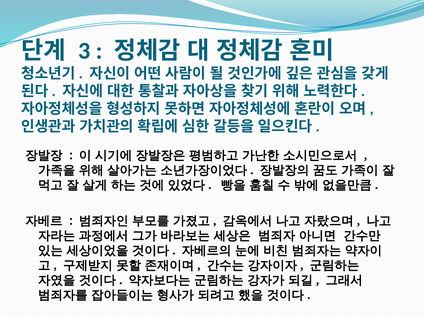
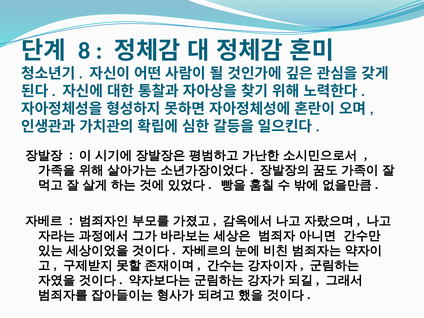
3: 3 -> 8 (84, 51)
